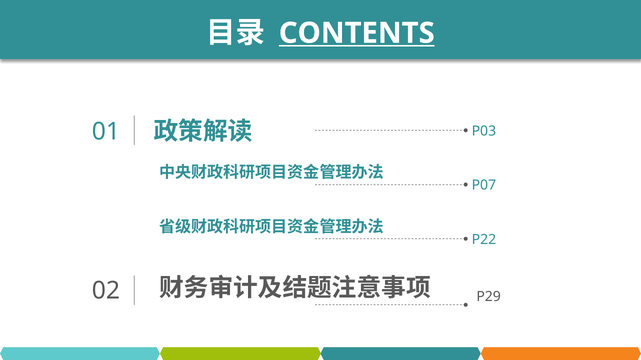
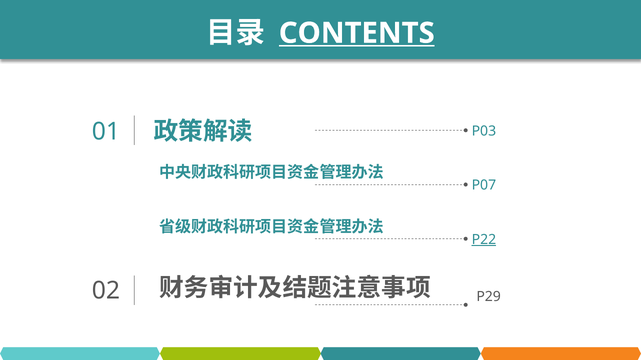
P22 underline: none -> present (484, 240)
